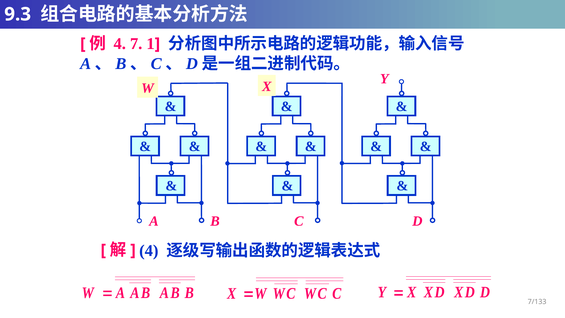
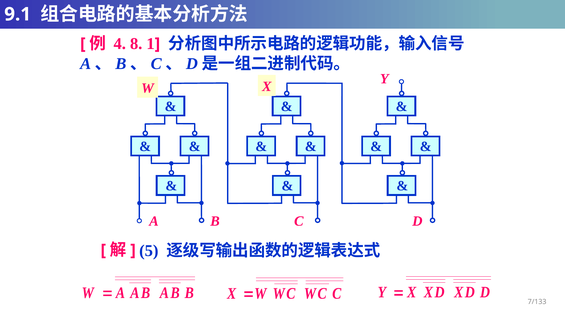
9.3: 9.3 -> 9.1 (18, 14)
7: 7 -> 8 (136, 44)
4: 4 -> 5 (149, 251)
